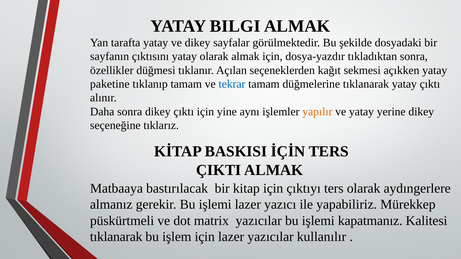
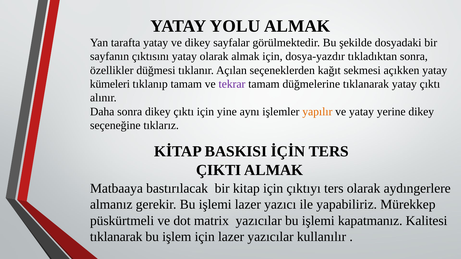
BILGI: BILGI -> YOLU (235, 26)
paketine: paketine -> kümeleri (110, 84)
tekrar colour: blue -> purple (232, 84)
